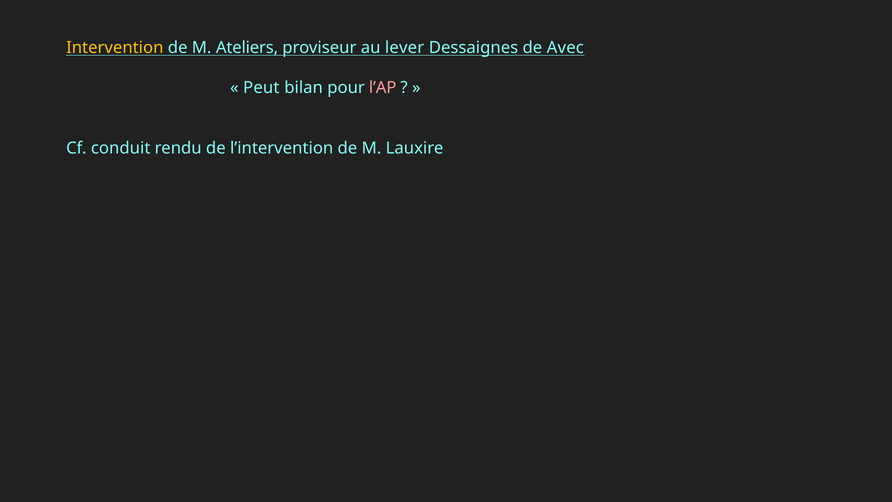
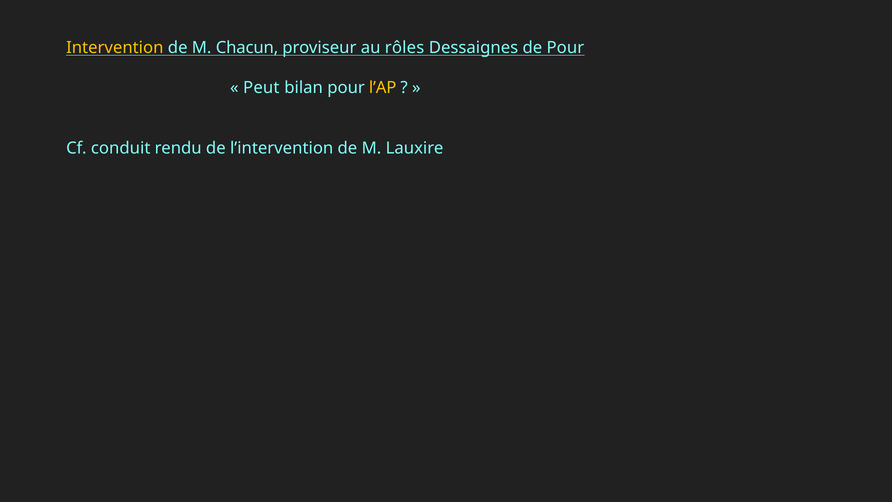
Ateliers: Ateliers -> Chacun (247, 48)
lever: lever -> rôles (405, 48)
de Avec: Avec -> Pour (565, 48)
l’AP colour: pink -> yellow (383, 88)
